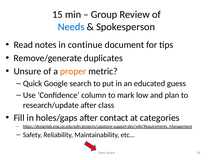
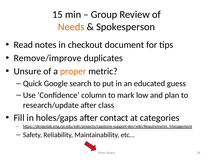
Needs colour: blue -> orange (71, 27)
continue: continue -> checkout (85, 45)
Remove/generate: Remove/generate -> Remove/improve (48, 58)
